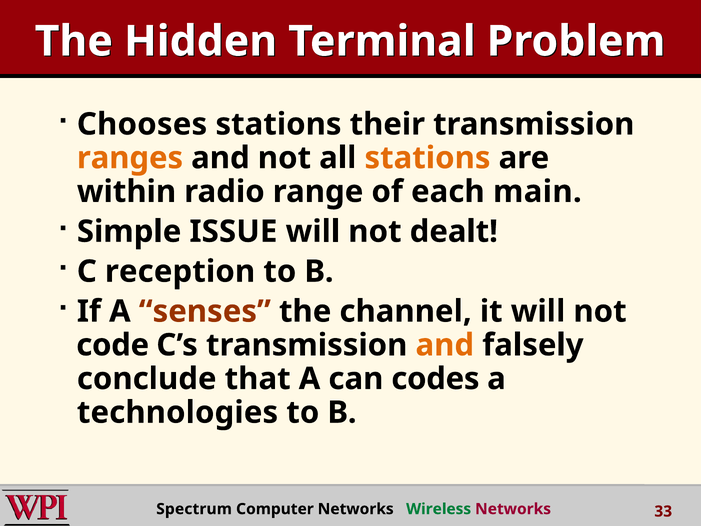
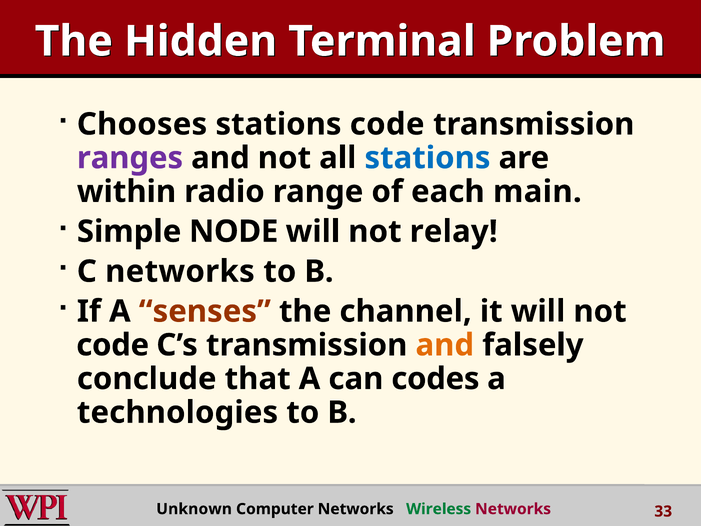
stations their: their -> code (387, 124)
ranges colour: orange -> purple (130, 158)
stations colour: orange -> blue (427, 158)
ISSUE: ISSUE -> NODE (234, 231)
dealt: dealt -> relay (454, 231)
C reception: reception -> networks (180, 271)
Spectrum: Spectrum -> Unknown (194, 509)
